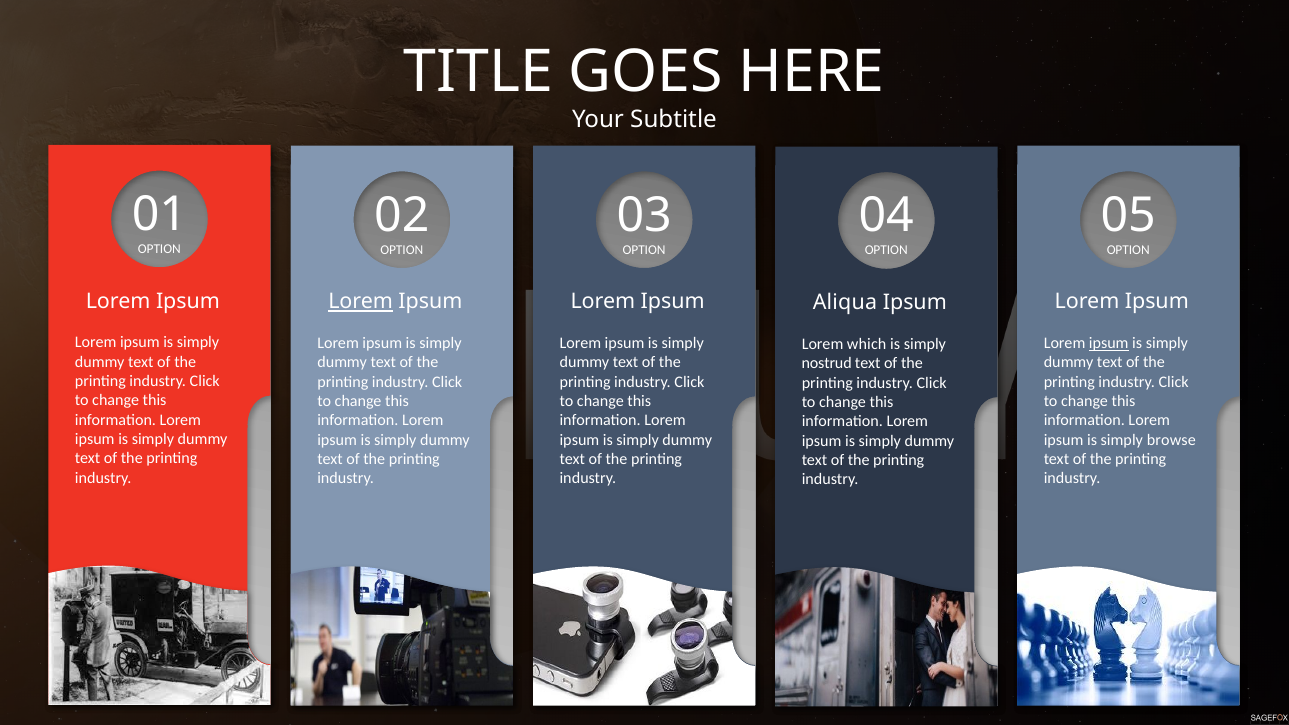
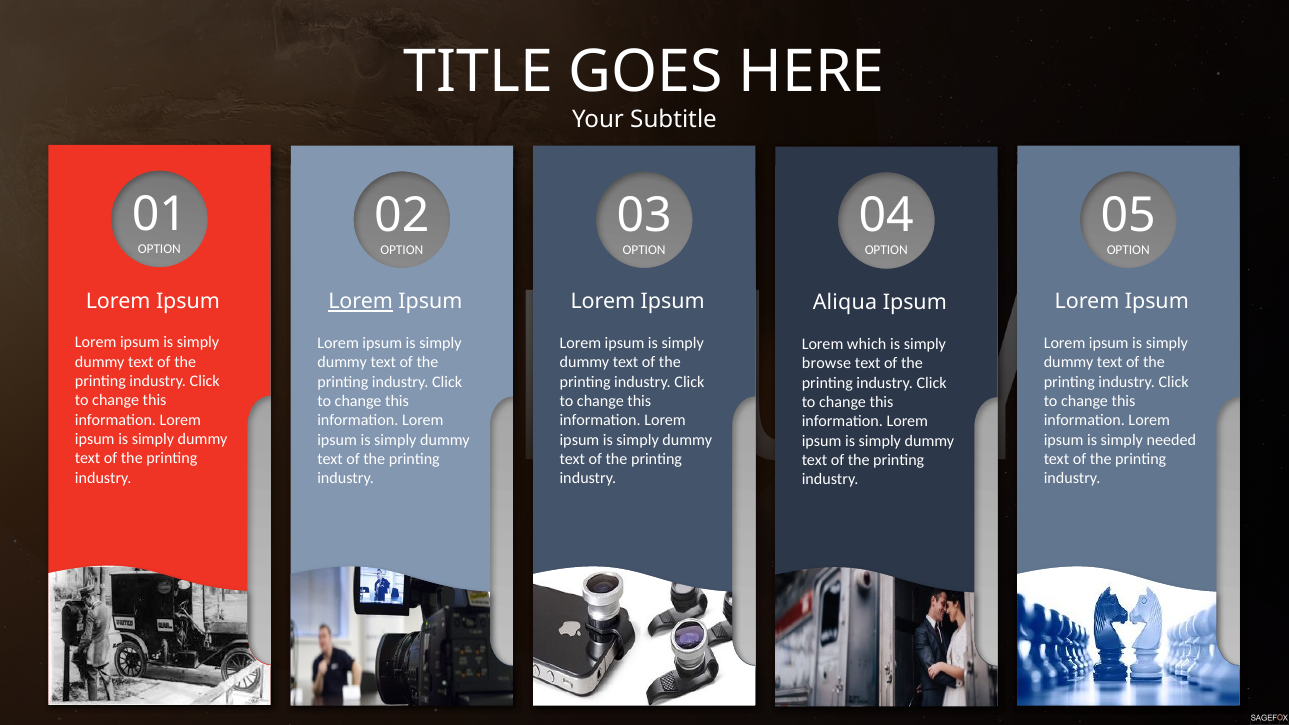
ipsum underline: present -> none (1109, 343)
nostrud: nostrud -> browse (827, 363)
browse: browse -> needed (1171, 440)
